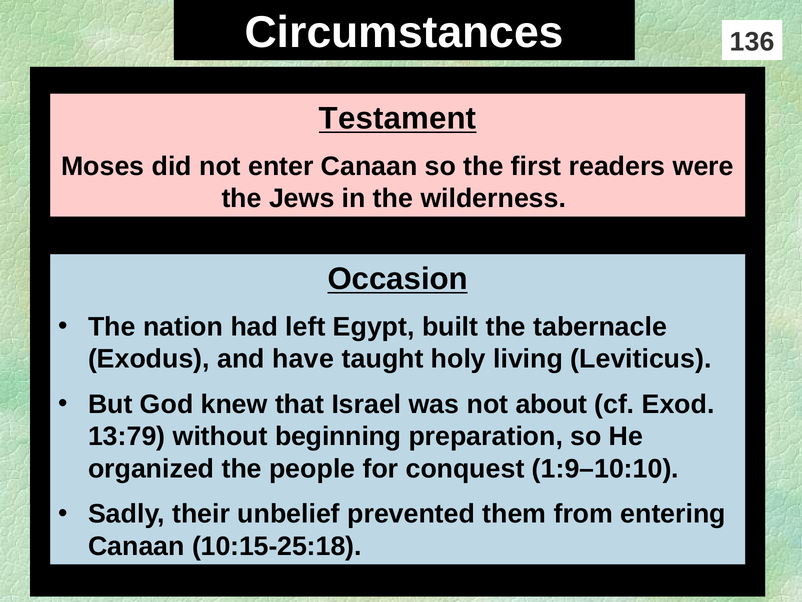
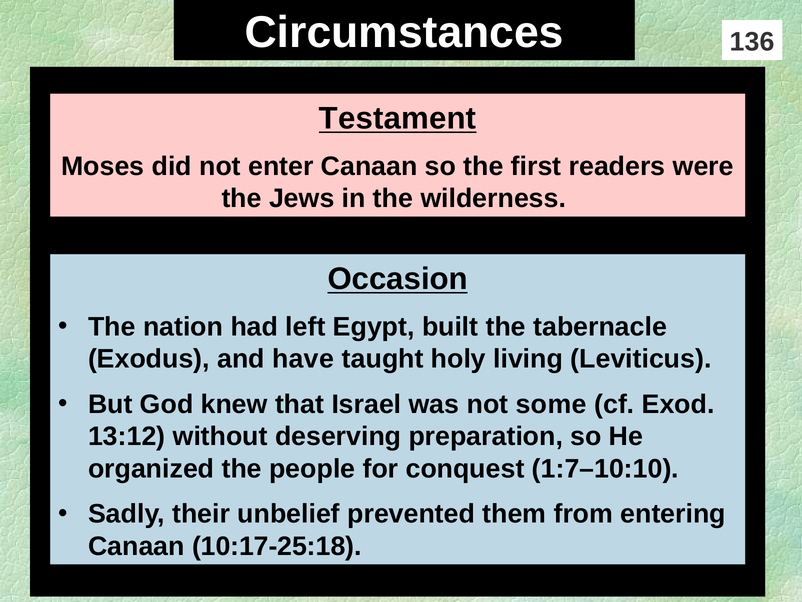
about: about -> some (551, 404)
13:79: 13:79 -> 13:12 (127, 436)
beginning: beginning -> deserving (338, 436)
1:9–10:10: 1:9–10:10 -> 1:7–10:10 (605, 468)
10:15-25:18: 10:15-25:18 -> 10:17-25:18 (277, 546)
